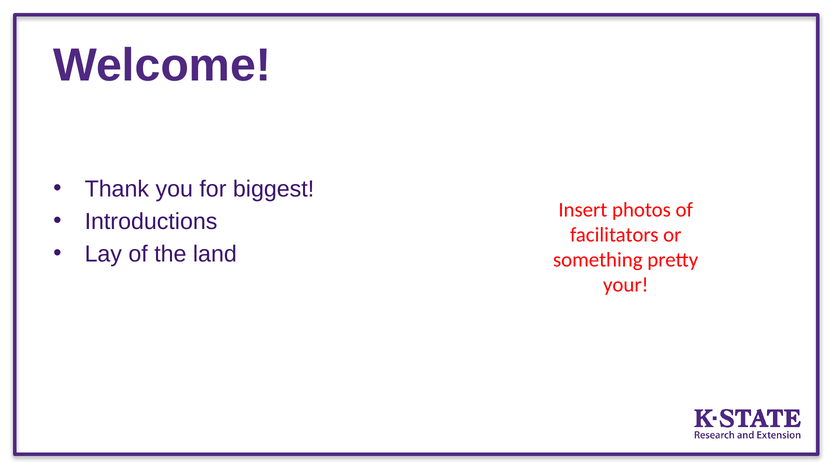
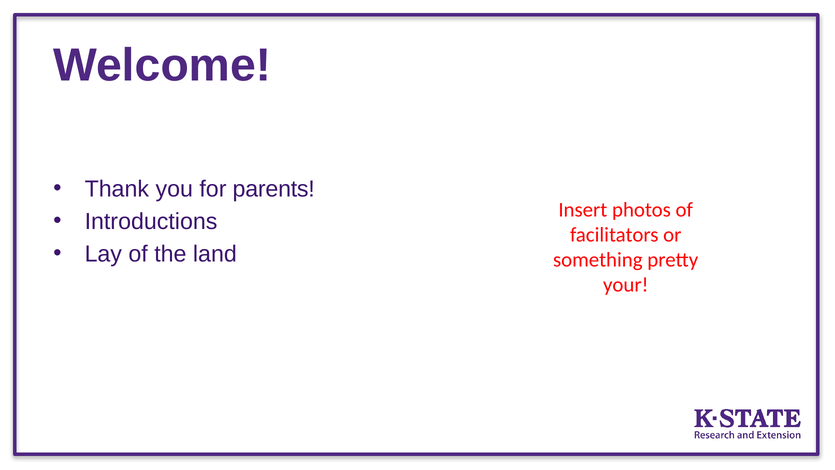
biggest: biggest -> parents (274, 189)
